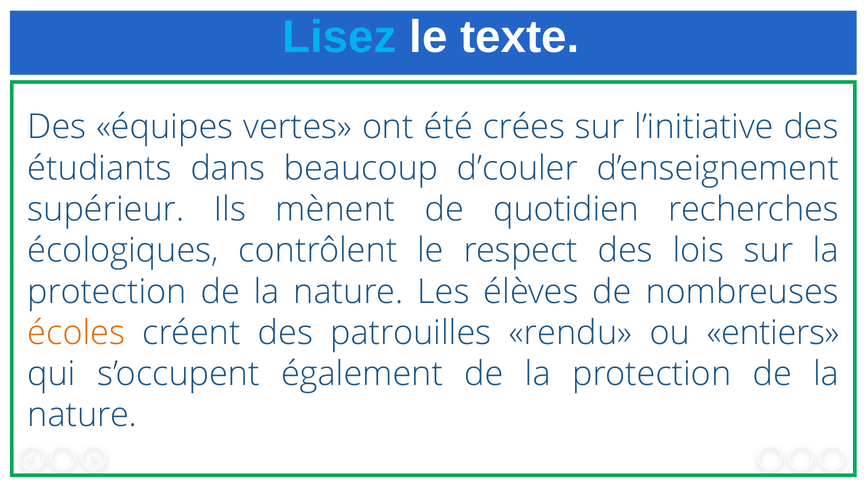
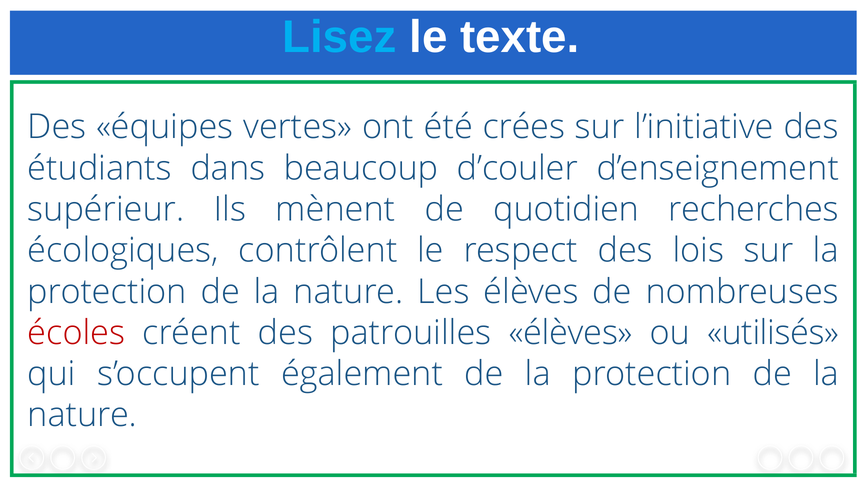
écoles colour: orange -> red (76, 333)
patrouilles rendu: rendu -> élèves (571, 333)
entiers: entiers -> utilisés (773, 333)
